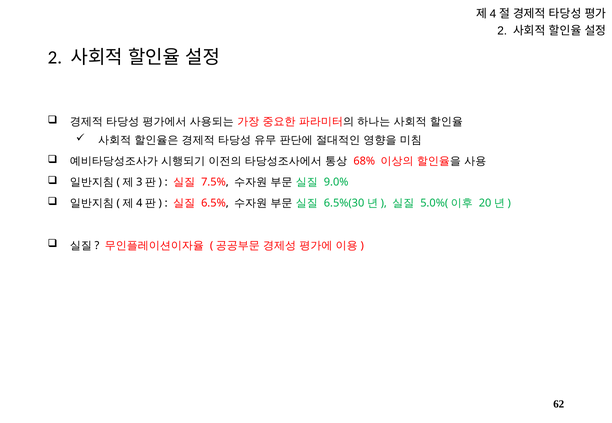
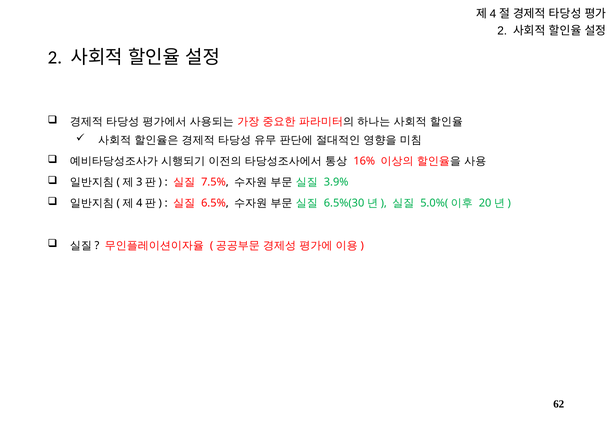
68%: 68% -> 16% (364, 162)
9.0%: 9.0% -> 3.9% (336, 183)
